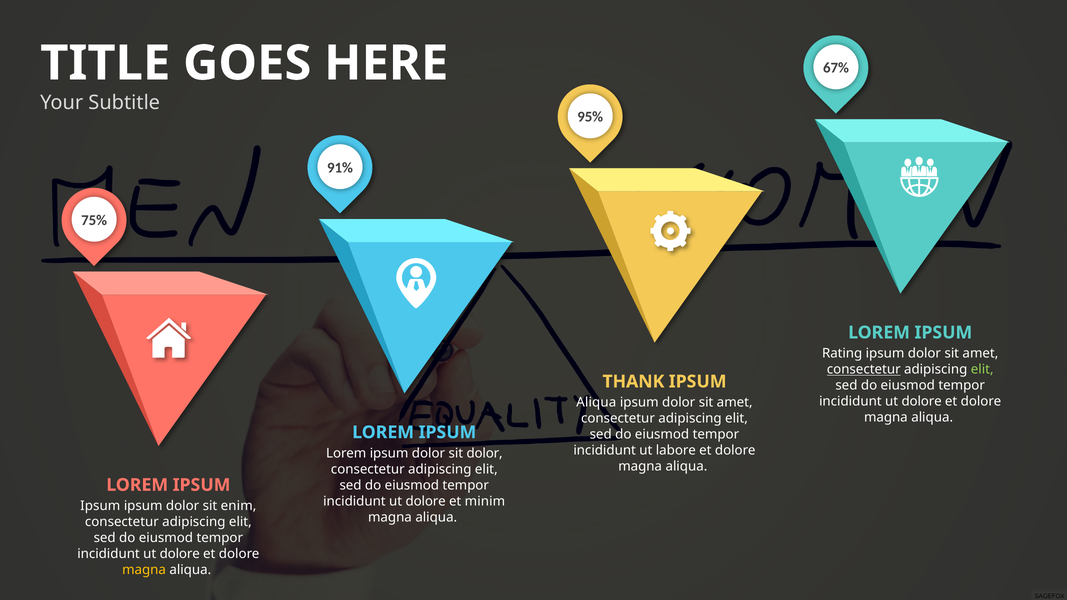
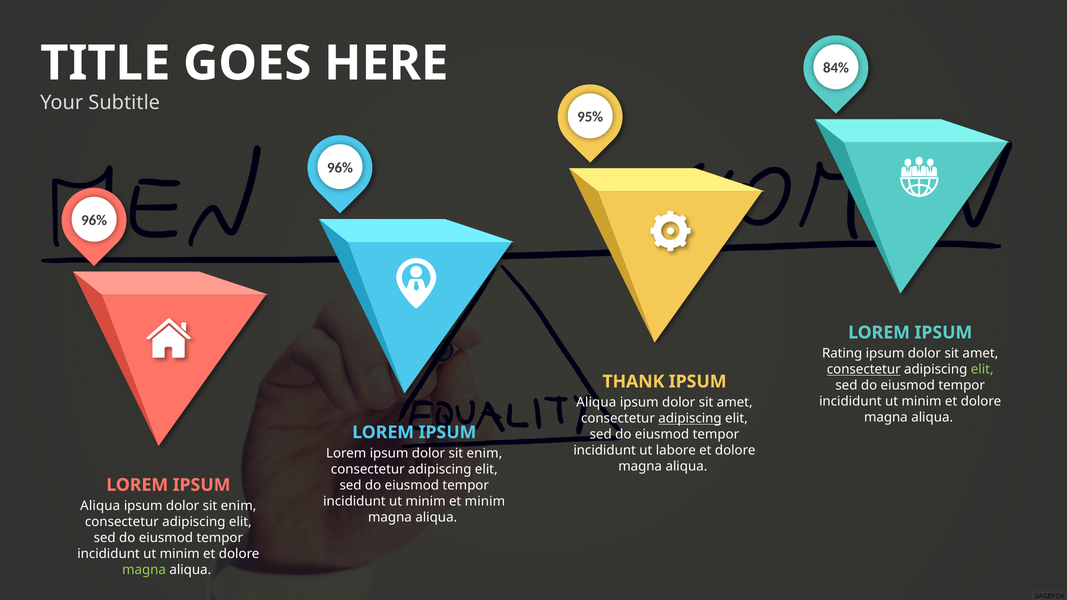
67%: 67% -> 84% (836, 68)
91%: 91% -> 96% (340, 168)
75%: 75% -> 96% (94, 220)
dolore: dolore -> minim (922, 402)
adipiscing underline: none -> present (690, 419)
dolor: dolor -> enim (484, 454)
dolore: dolore -> minim (426, 502)
Ipsum: Ipsum -> Aliqua (100, 506)
dolore: dolore -> minim (180, 554)
magna colour: yellow -> light green (144, 570)
